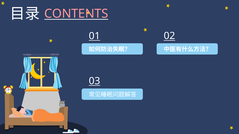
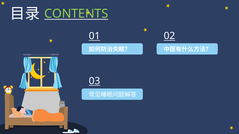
CONTENTS colour: pink -> light green (76, 14)
